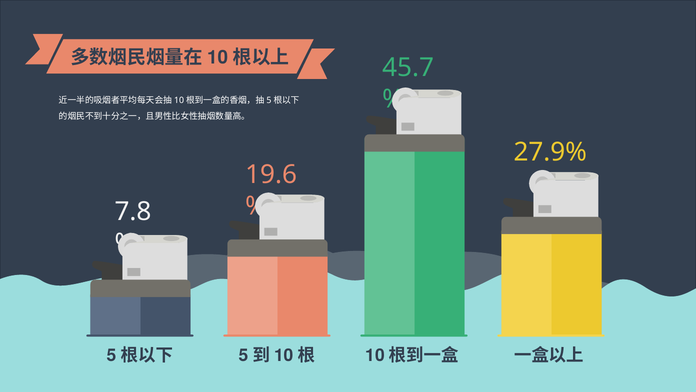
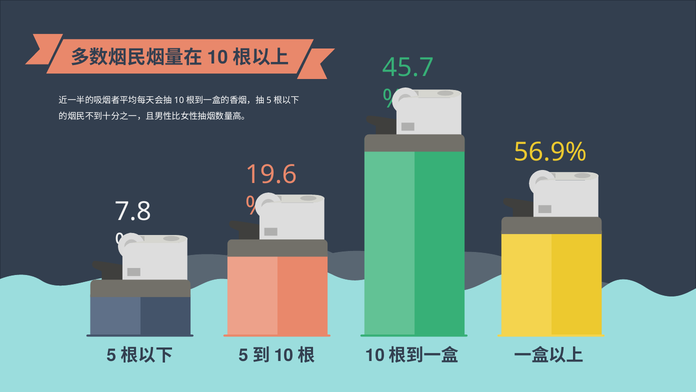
27.9%: 27.9% -> 56.9% (550, 152)
